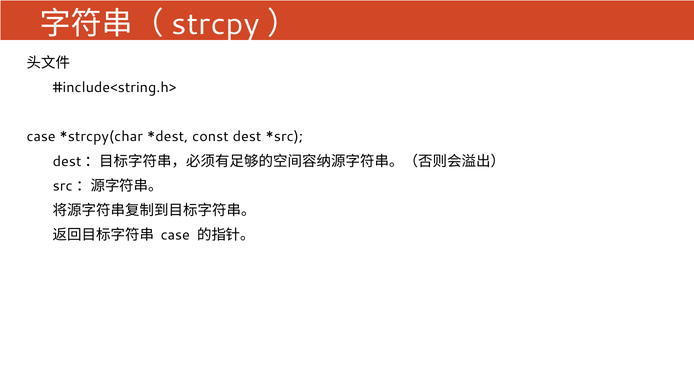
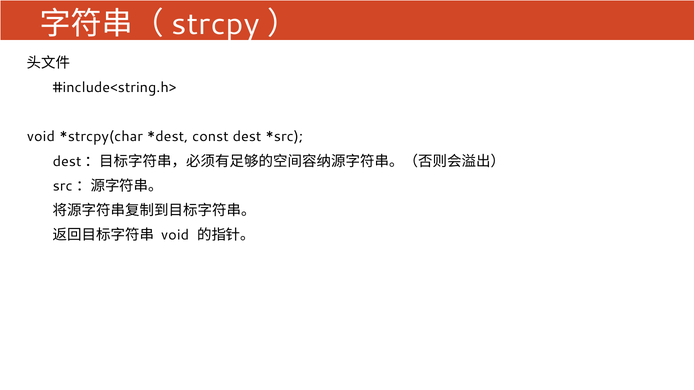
case: case -> void (41, 137)
case: case -> void (175, 235)
